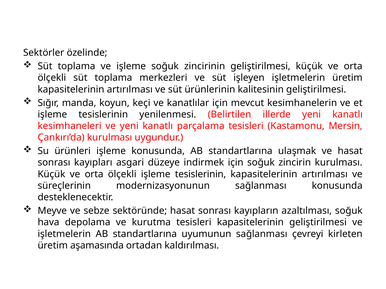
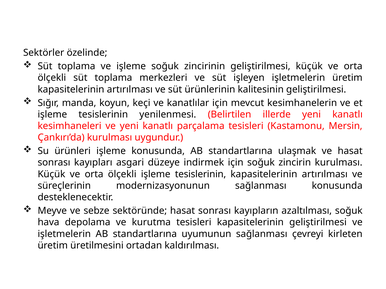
aşamasında: aşamasında -> üretilmesini (97, 246)
